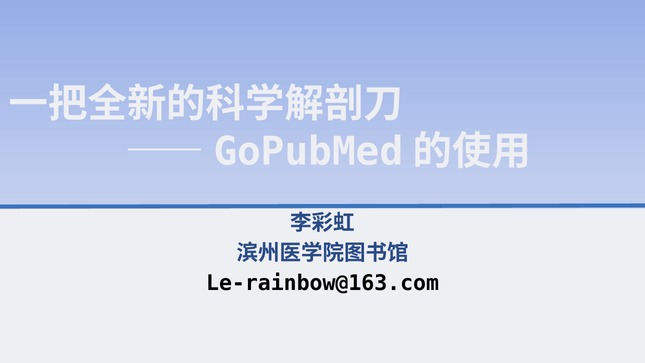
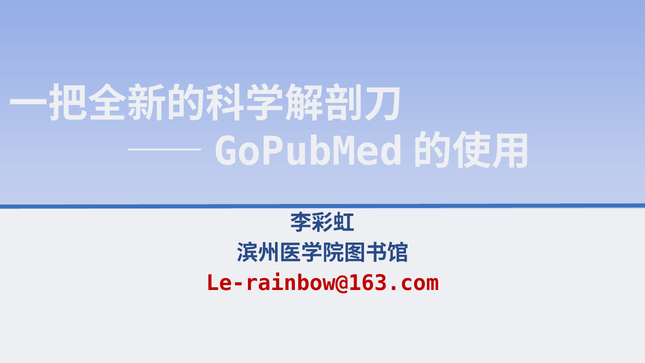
Le-rainbow@163.com colour: black -> red (323, 283)
